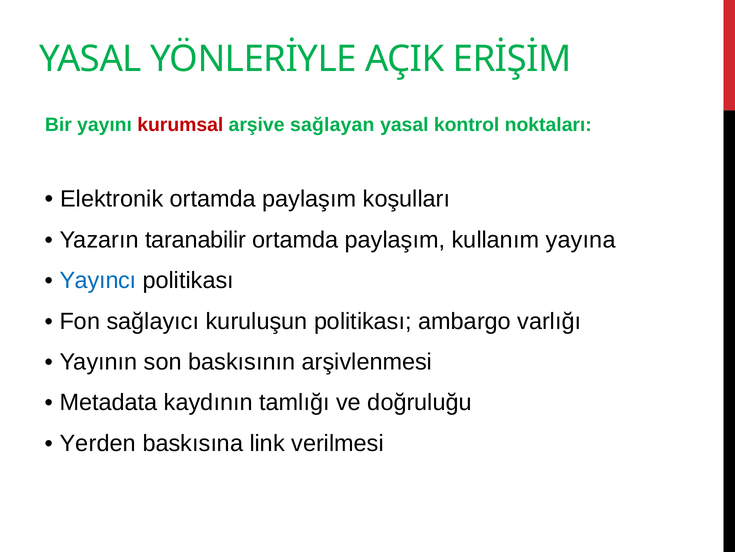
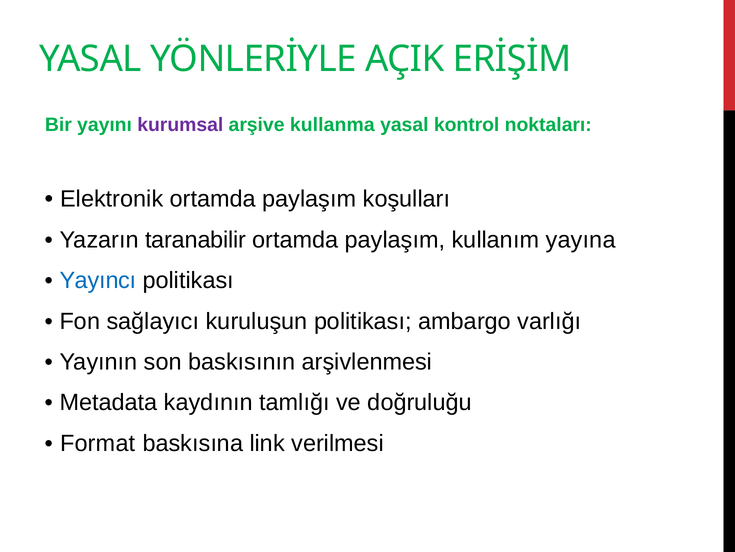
kurumsal colour: red -> purple (180, 124)
sağlayan: sağlayan -> kullanma (332, 124)
Yerden: Yerden -> Format (98, 443)
